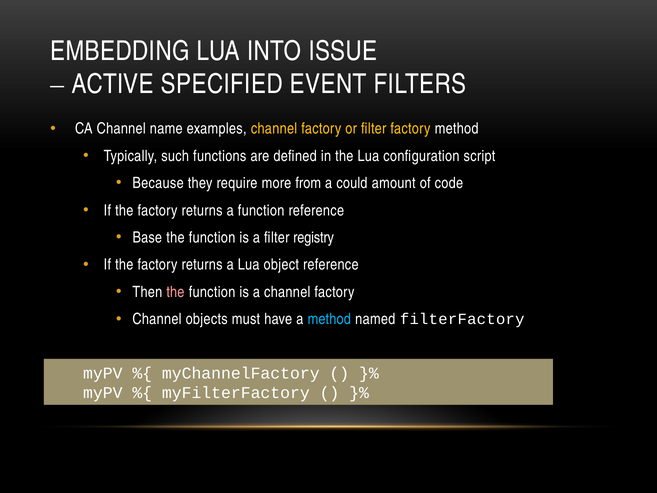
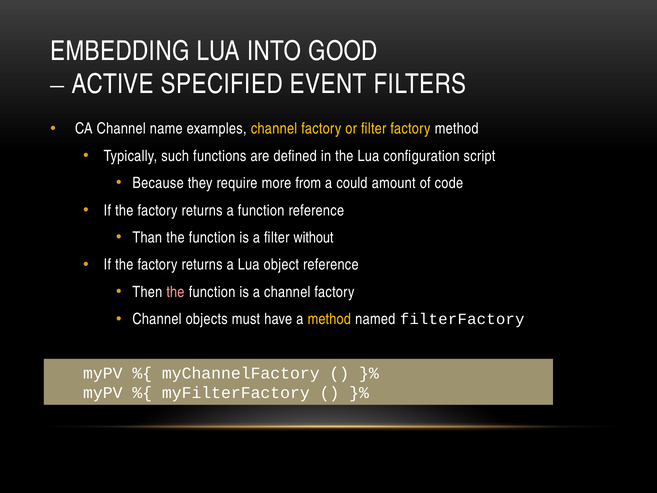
ISSUE: ISSUE -> GOOD (343, 51)
Base: Base -> Than (147, 238)
registry: registry -> without (314, 238)
method colour: light blue -> yellow (329, 319)
